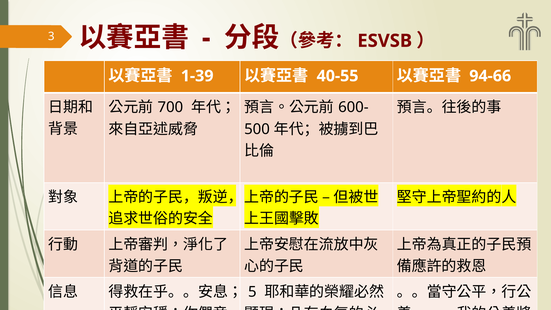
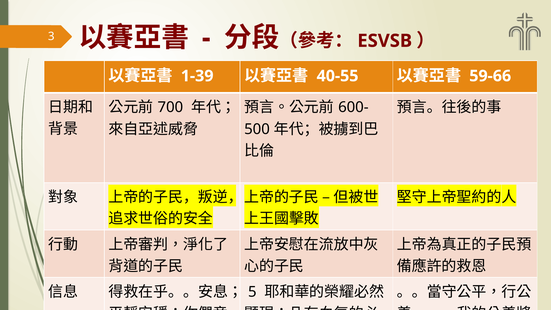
94-66: 94-66 -> 59-66 (490, 76)
